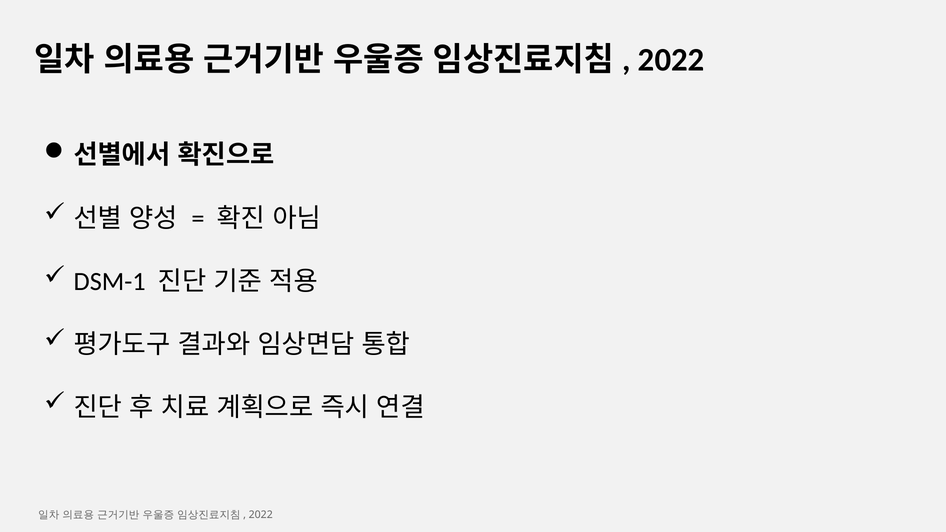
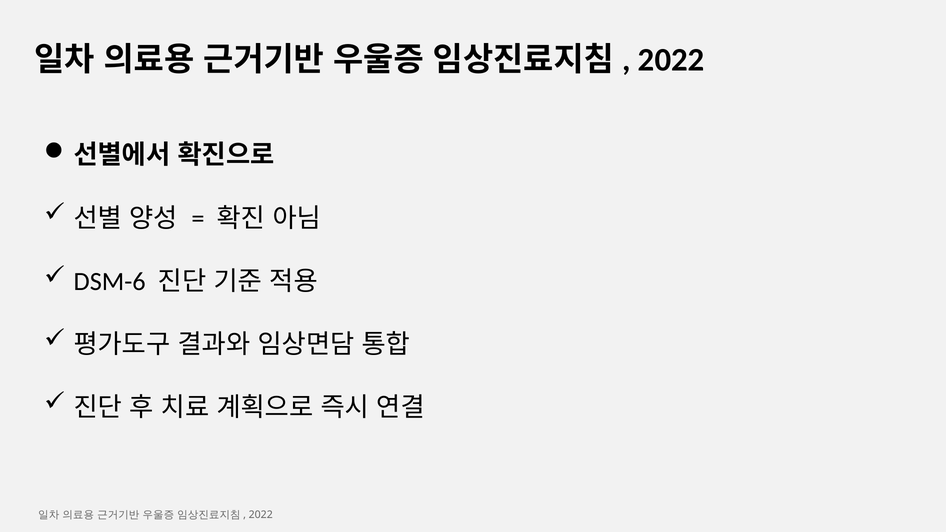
DSM-1: DSM-1 -> DSM-6 (110, 281)
